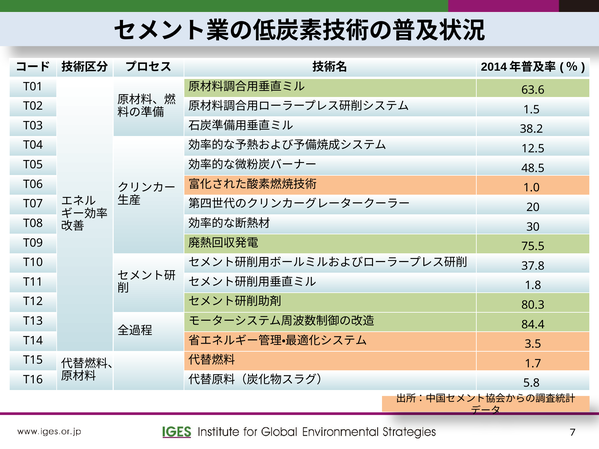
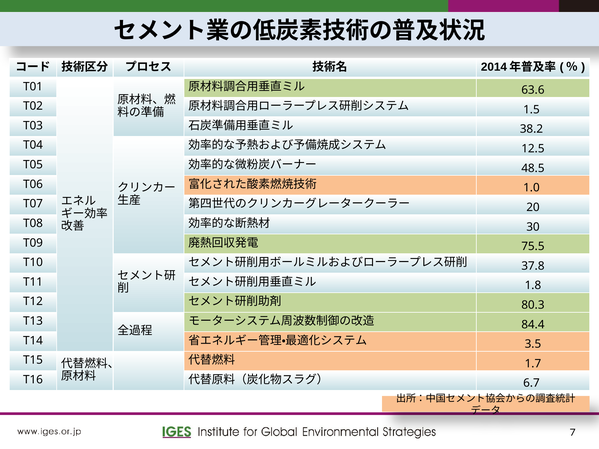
5.8: 5.8 -> 6.7 (531, 383)
